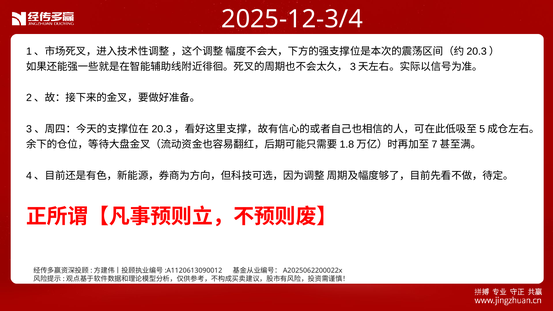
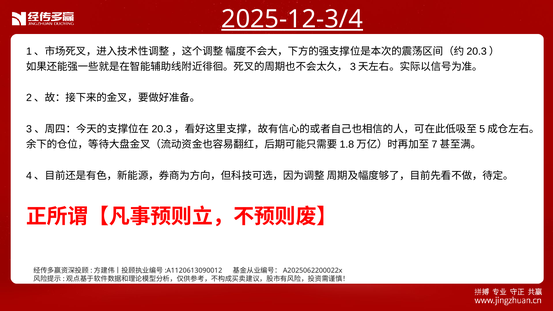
2025-12-3/4 underline: none -> present (292, 19)
